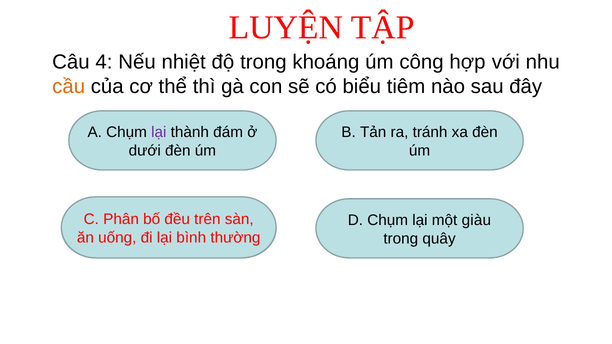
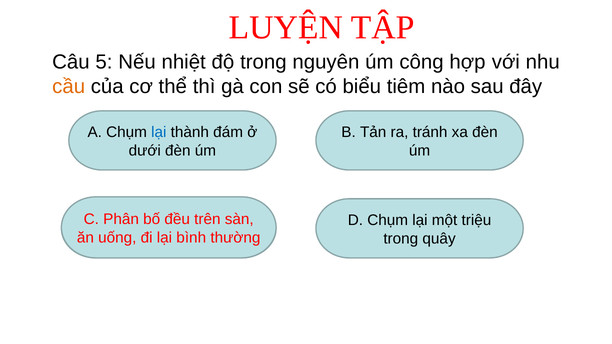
4: 4 -> 5 (104, 62)
khoáng: khoáng -> nguyên (326, 62)
lại colour: purple -> blue (159, 132)
giàu: giàu -> triệu (476, 220)
